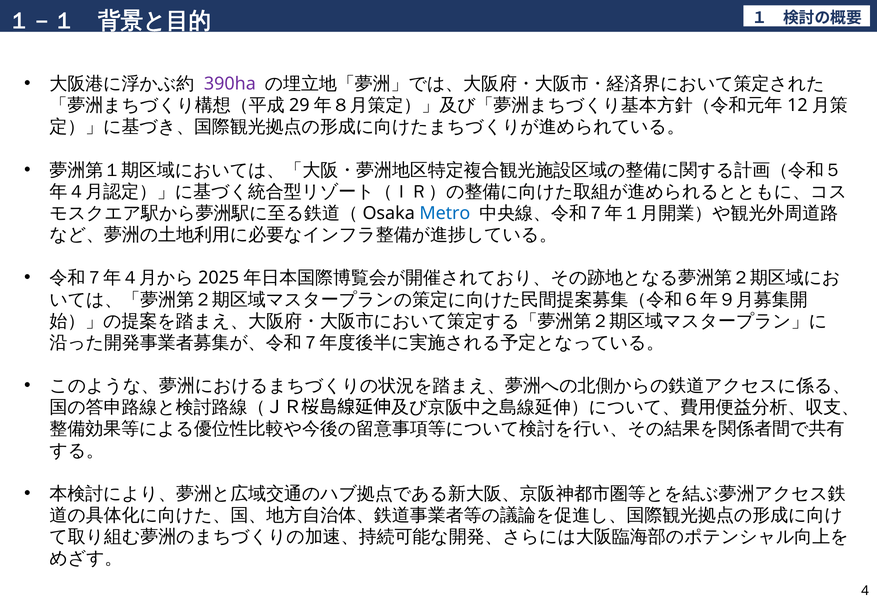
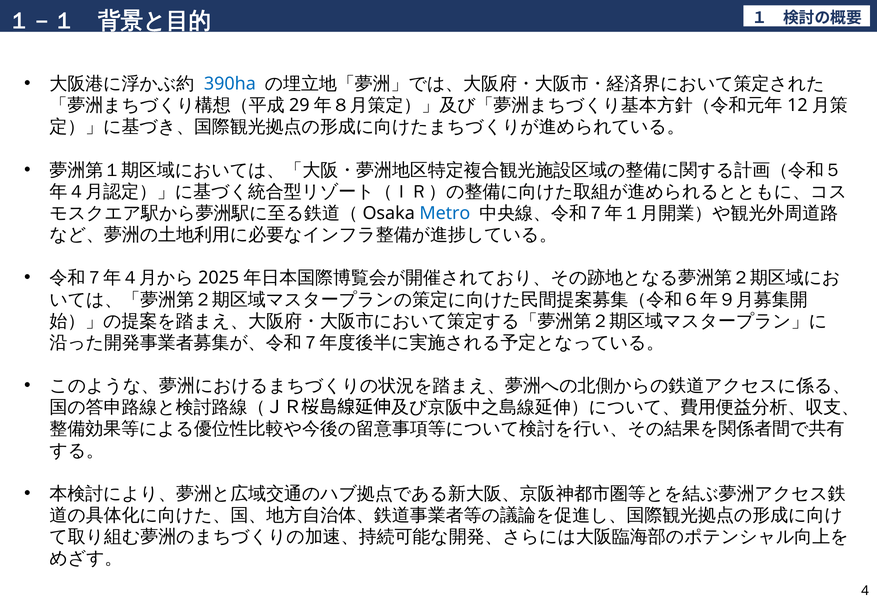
390ha colour: purple -> blue (230, 84)
